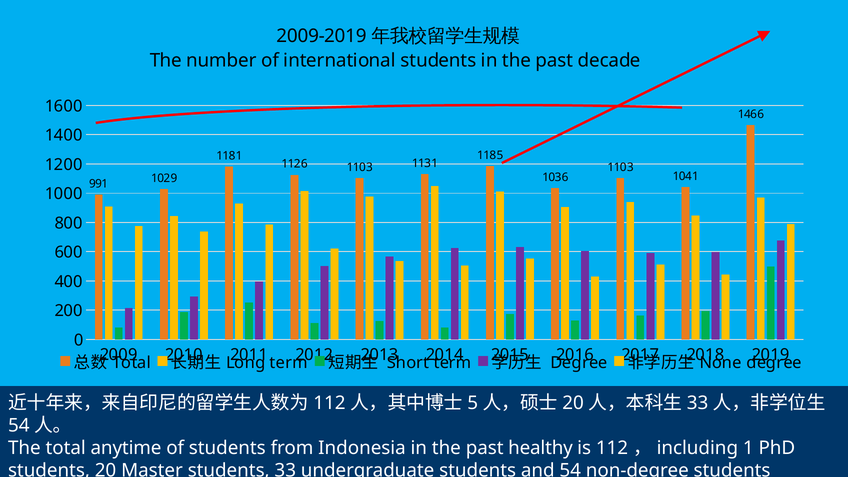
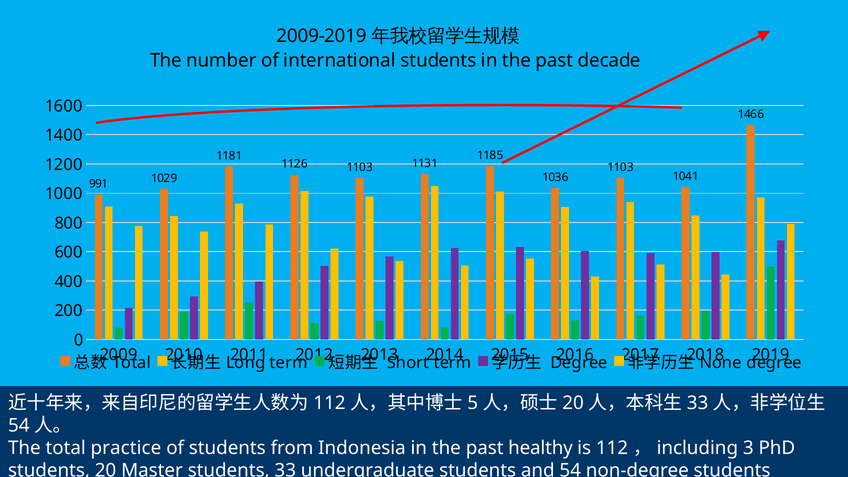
anytime: anytime -> practice (126, 448)
1: 1 -> 3 (748, 448)
